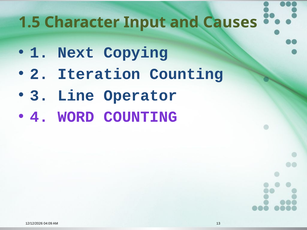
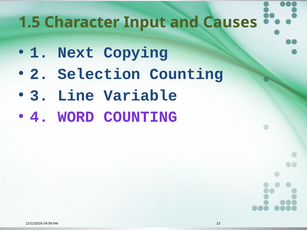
Iteration: Iteration -> Selection (99, 74)
Operator: Operator -> Variable (140, 96)
